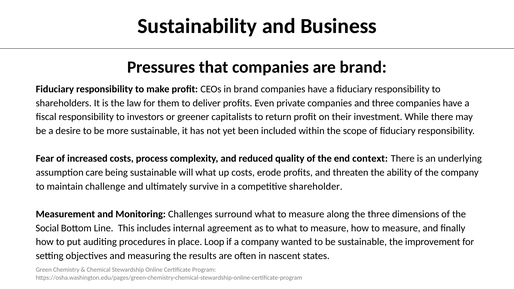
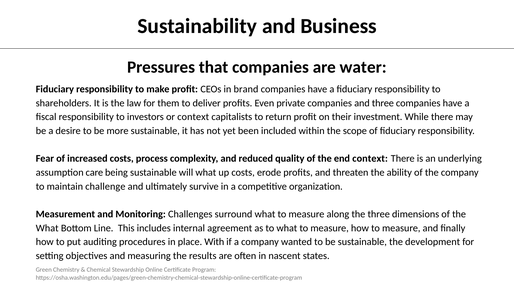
are brand: brand -> water (363, 67)
or greener: greener -> context (193, 117)
shareholder: shareholder -> organization (316, 186)
Social: Social -> What (47, 228)
Loop: Loop -> With (214, 242)
improvement: improvement -> development (433, 242)
